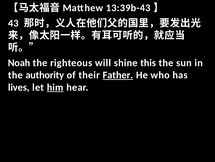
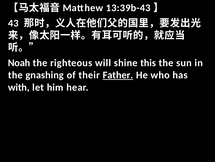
authority: authority -> gnashing (45, 75)
lives: lives -> with (19, 87)
him underline: present -> none (55, 87)
